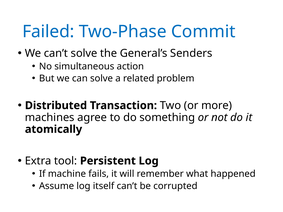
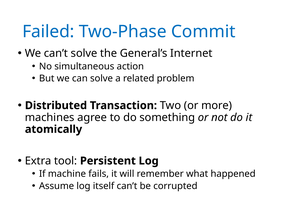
Senders: Senders -> Internet (191, 53)
